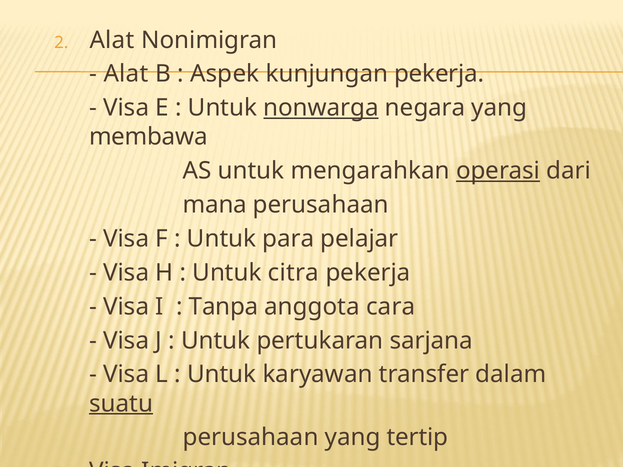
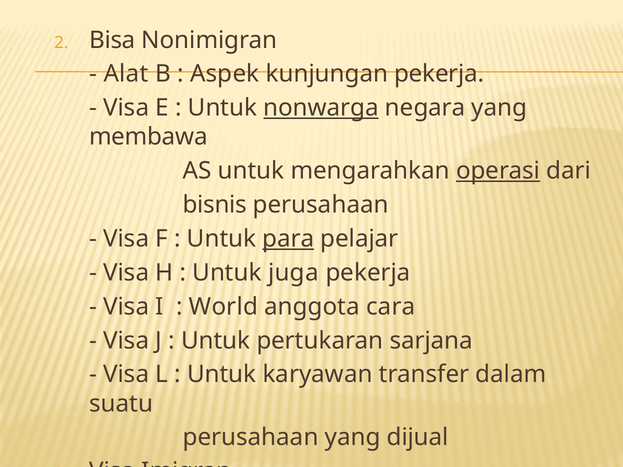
Alat: Alat -> Bisa (112, 40)
mana: mana -> bisnis (215, 205)
para underline: none -> present (288, 239)
citra: citra -> juga (293, 273)
Tanpa: Tanpa -> World (223, 307)
suatu underline: present -> none (121, 404)
tertip: tertip -> dijual (418, 438)
